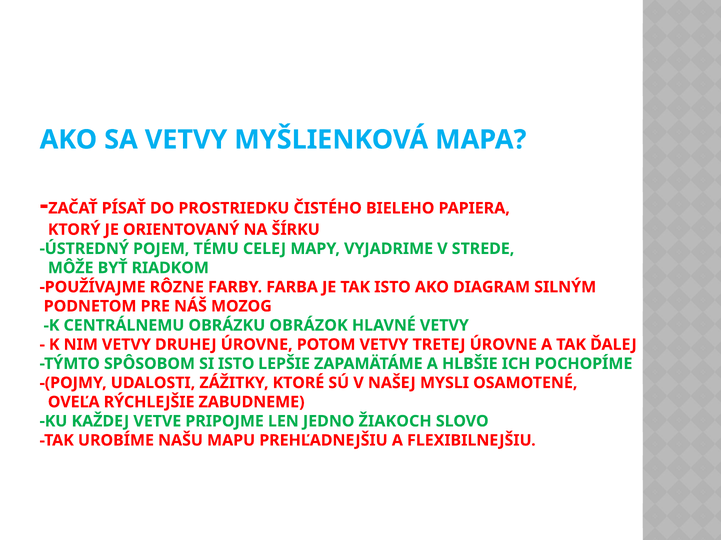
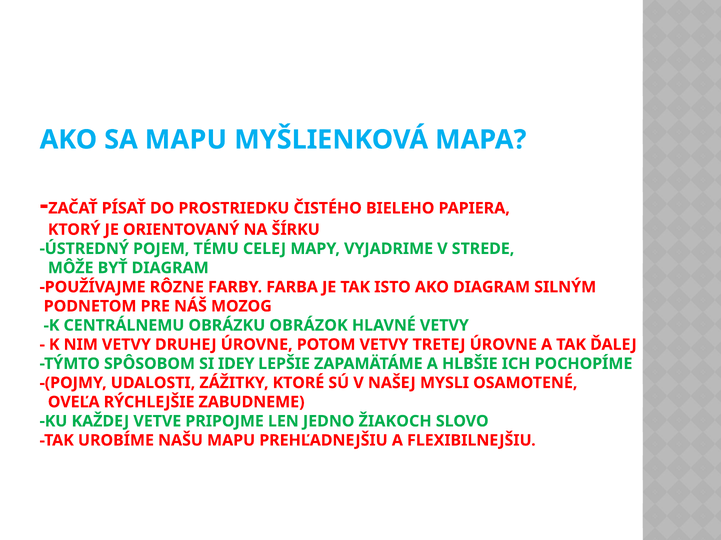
SA VETVY: VETVY -> MAPU (186, 140)
BYŤ RIADKOM: RIADKOM -> DIAGRAM (170, 268)
SI ISTO: ISTO -> IDEY (236, 364)
